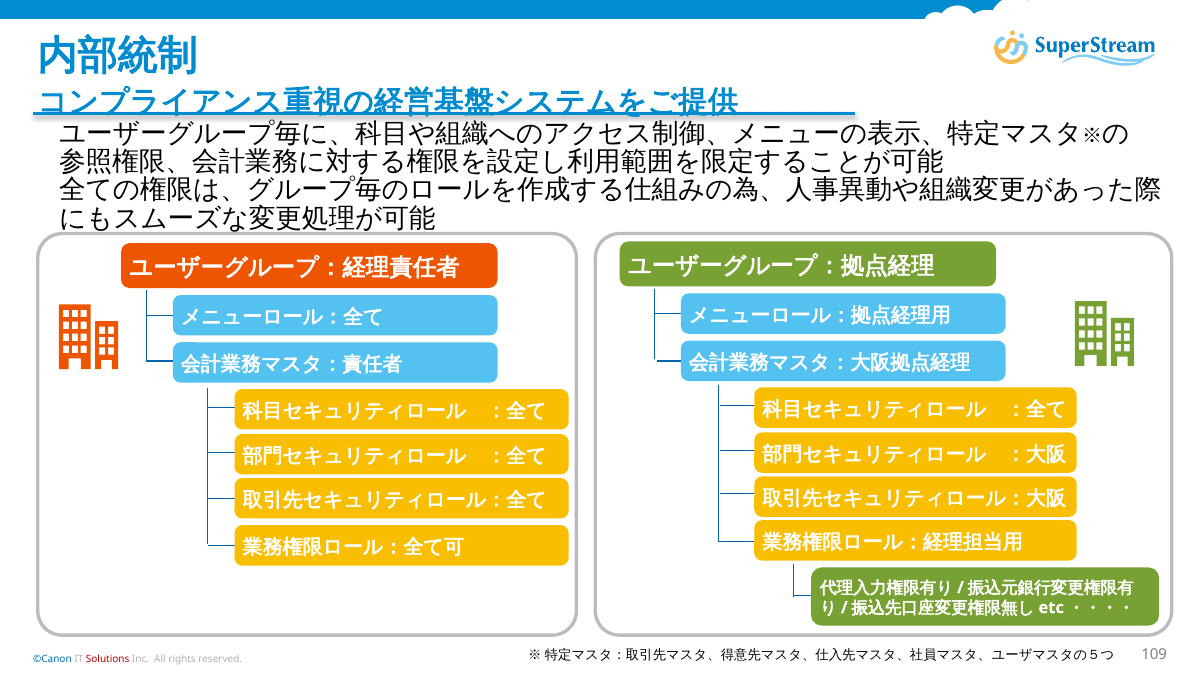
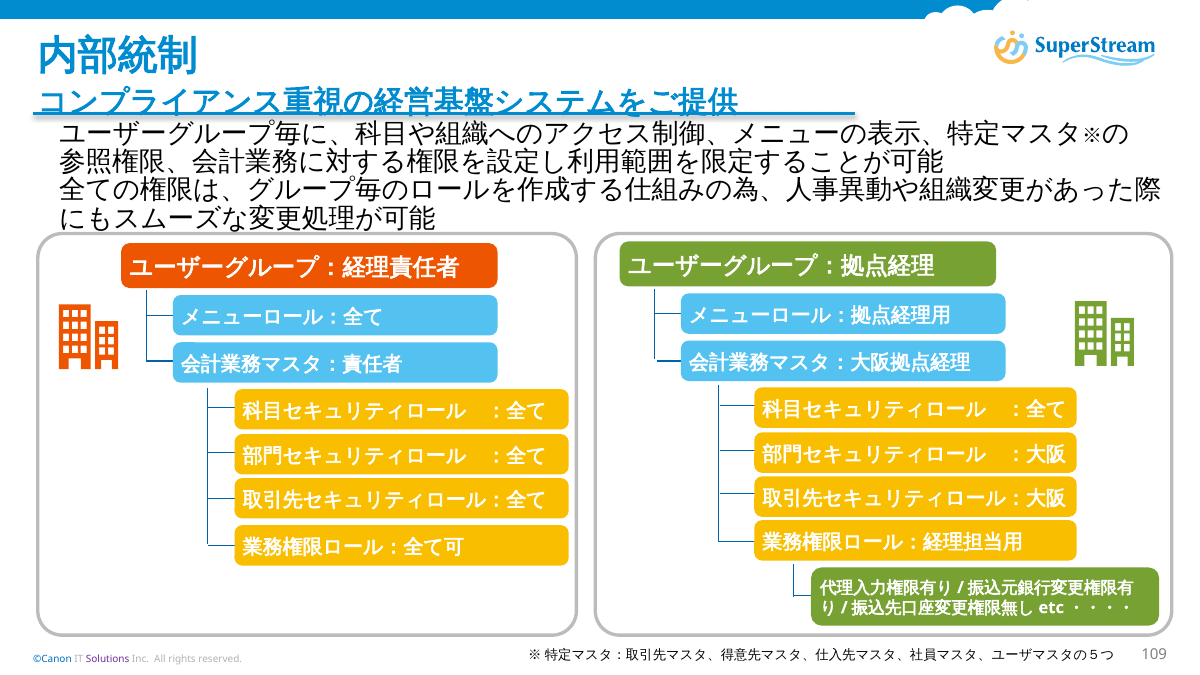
Solutions colour: red -> purple (108, 660)
